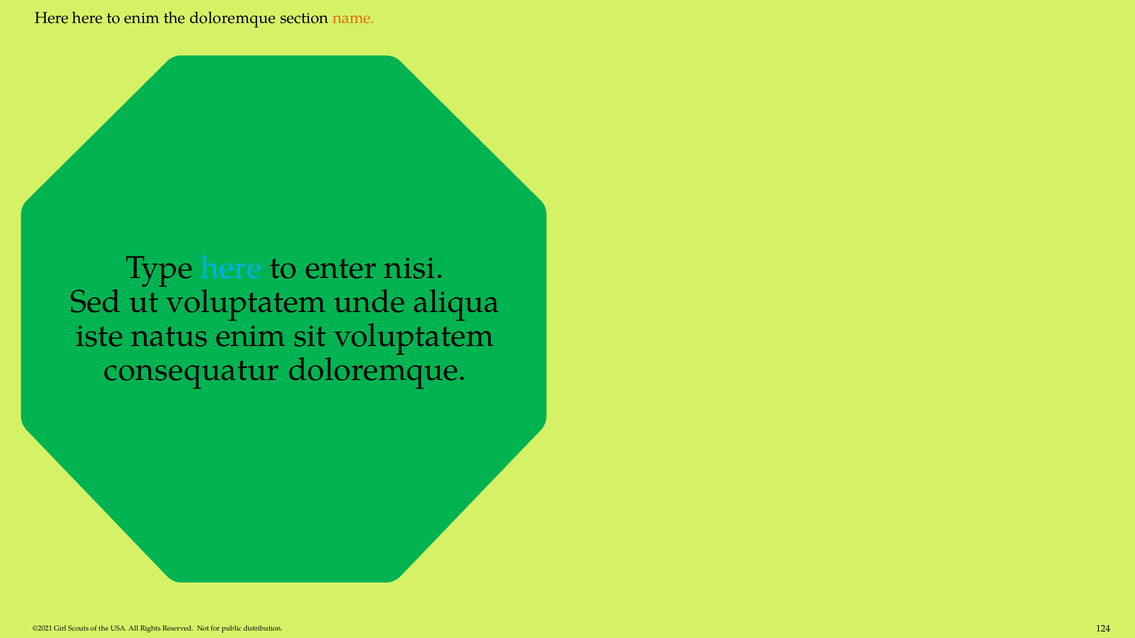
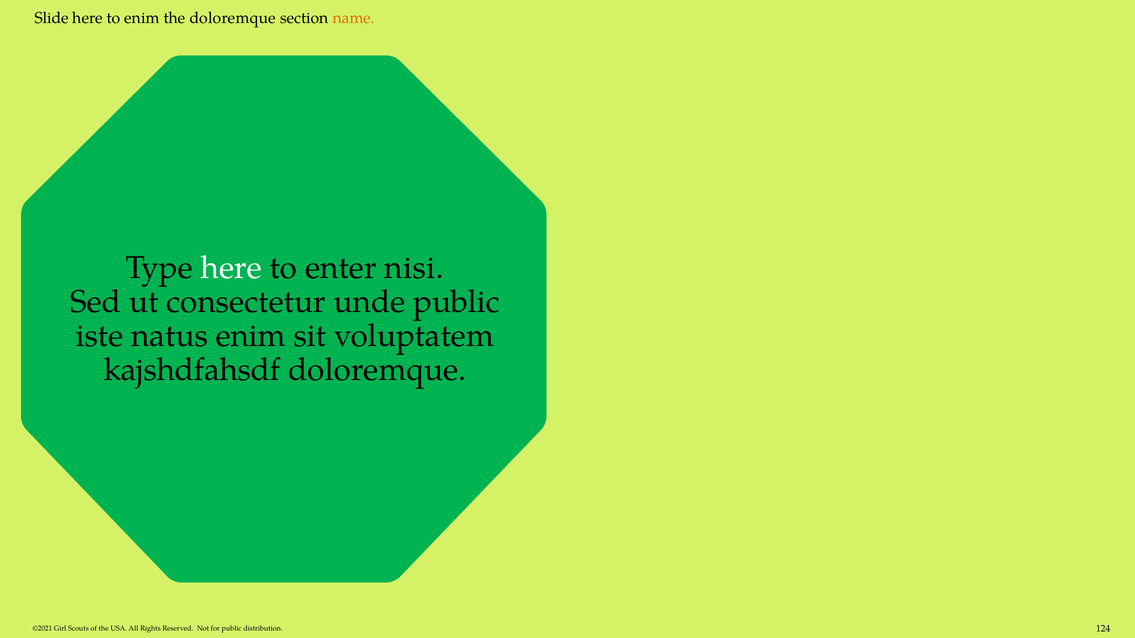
Here: Here -> Slide (52, 18)
here colour: light blue -> white (231, 268)
ut voluptatem: voluptatem -> consectetur (246, 302)
unde aliqua: aliqua -> public (456, 302)
consequatur: consequatur -> kajshdfahsdf (192, 370)
